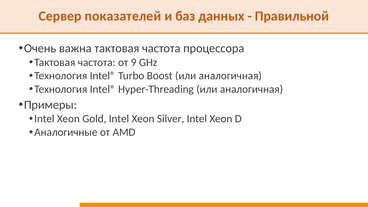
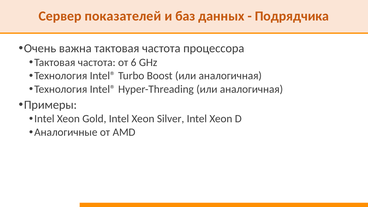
Правильной: Правильной -> Подрядчика (292, 16)
9: 9 -> 6 (134, 62)
